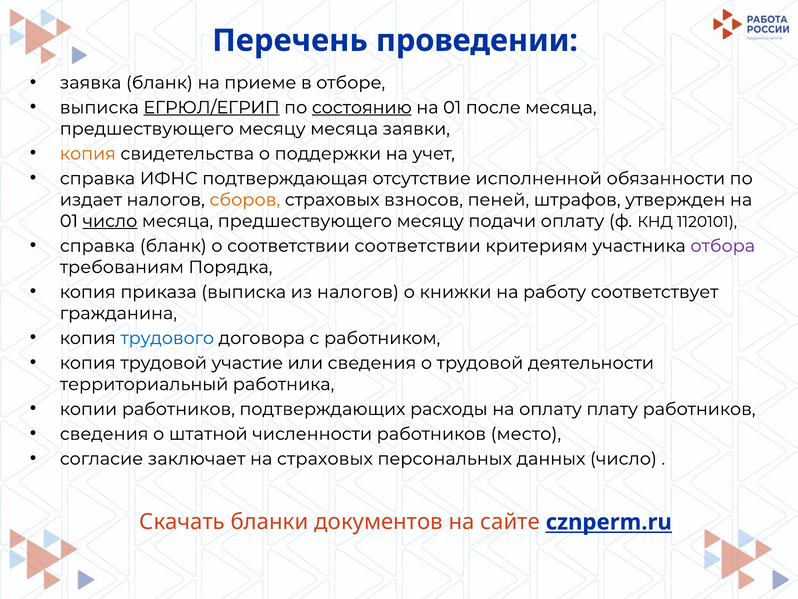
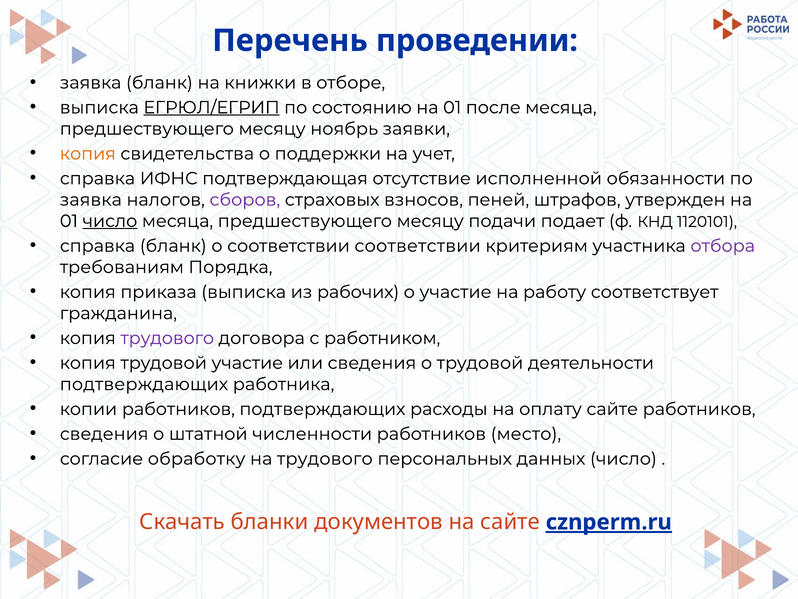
приеме: приеме -> книжки (260, 83)
состоянию underline: present -> none (362, 107)
месяцу месяца: месяца -> ноябрь (344, 129)
издает: издает -> заявка (91, 200)
сборов colour: orange -> purple (245, 200)
подачи оплату: оплату -> подает (573, 221)
из налогов: налогов -> рабочих (358, 292)
о книжки: книжки -> участие (456, 292)
трудового colour: blue -> purple (167, 338)
территориальный: территориальный -> подтверждающих (144, 384)
оплату плату: плату -> сайте (612, 409)
заключает: заключает -> обработку (197, 458)
на страховых: страховых -> трудового (325, 458)
cznperm.ru underline: none -> present (609, 522)
